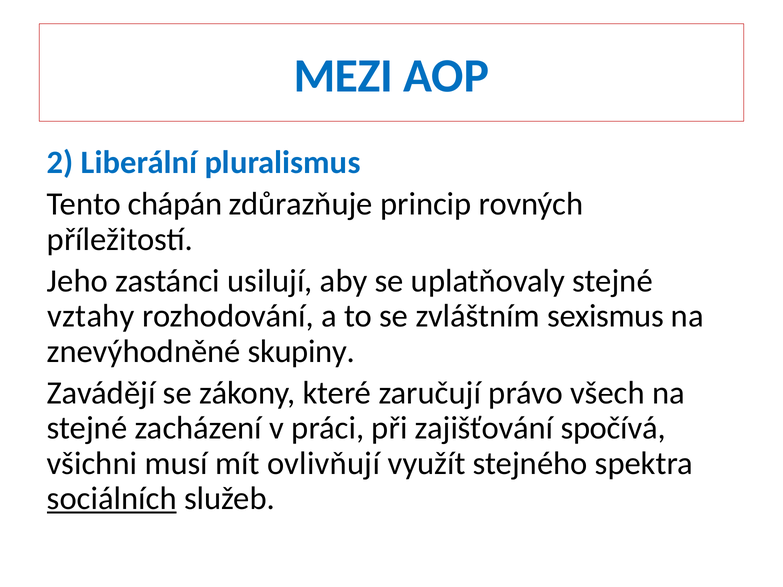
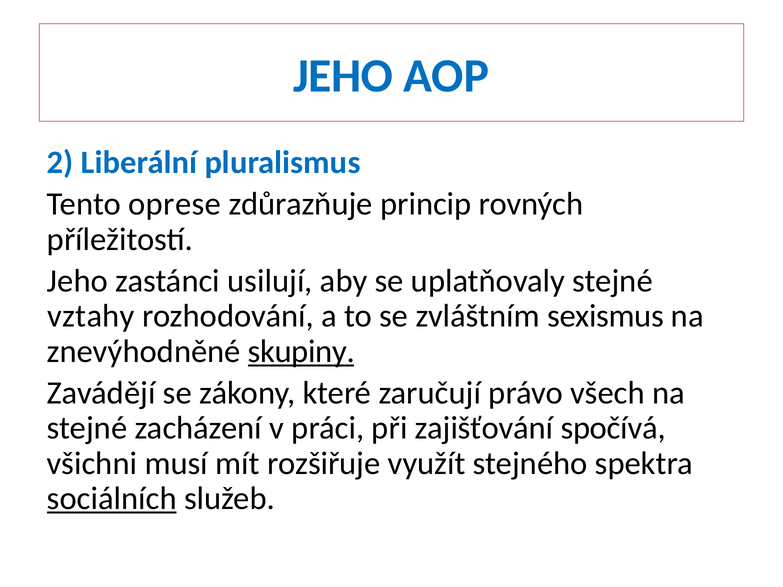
MEZI: MEZI -> JEHO (343, 76)
chápán: chápán -> oprese (175, 204)
skupiny underline: none -> present (301, 351)
ovlivňují: ovlivňují -> rozšiřuje (324, 463)
